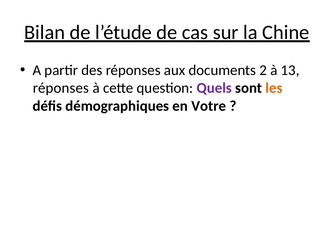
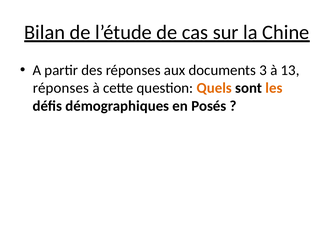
2: 2 -> 3 (263, 70)
Quels colour: purple -> orange (214, 88)
Votre: Votre -> Posés (209, 106)
